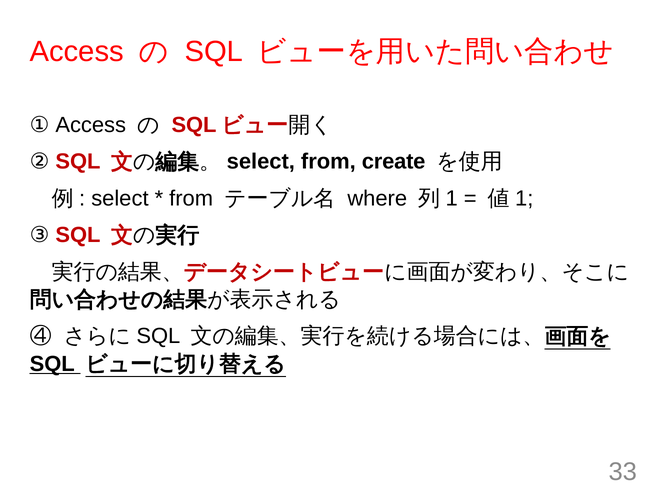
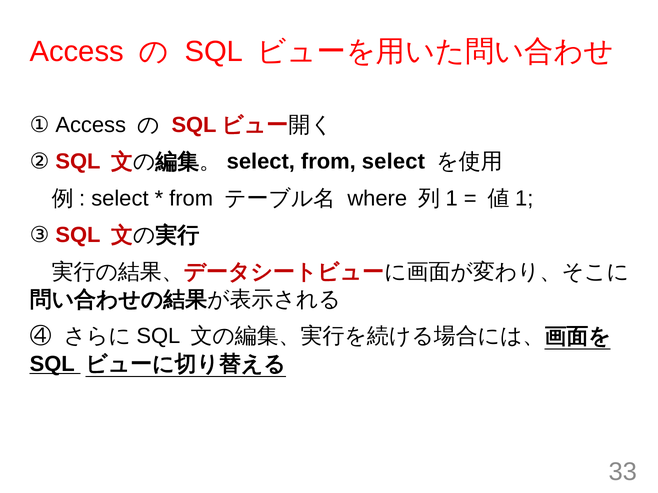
from create: create -> select (393, 162)
